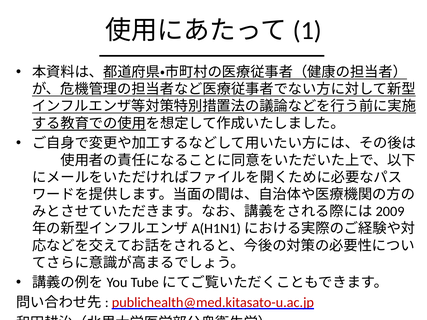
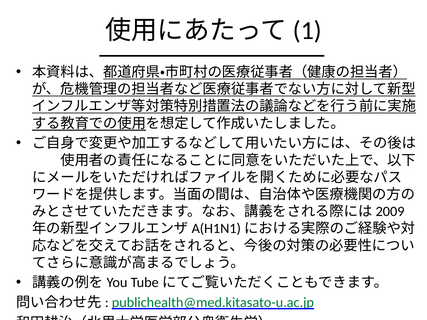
publichealth@med.kitasato-u.ac.jp colour: red -> green (213, 303)
